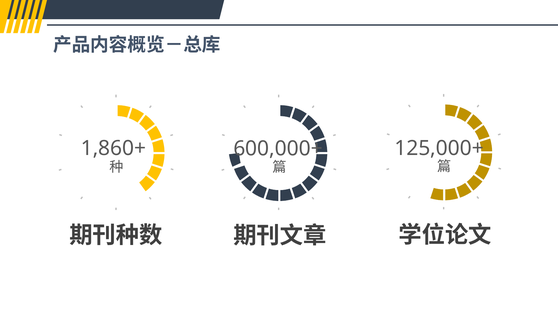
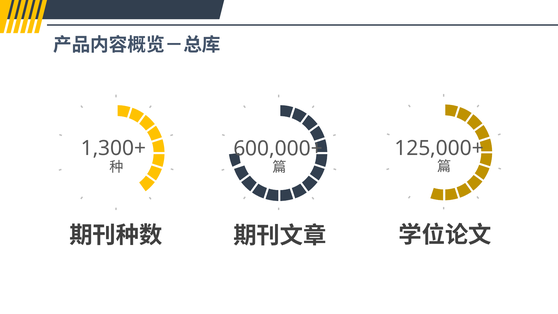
1,860+: 1,860+ -> 1,300+ (113, 148)
